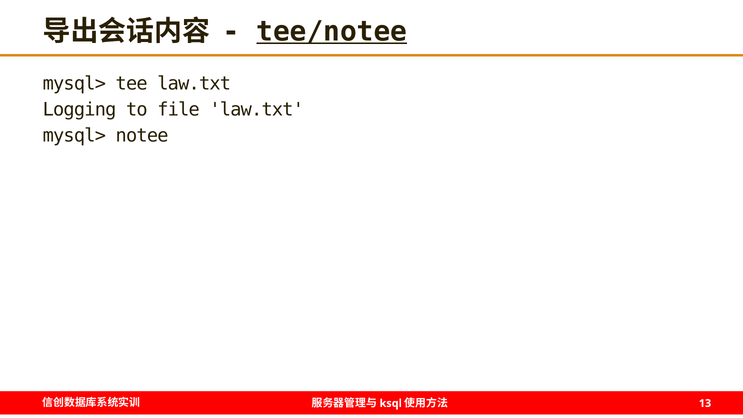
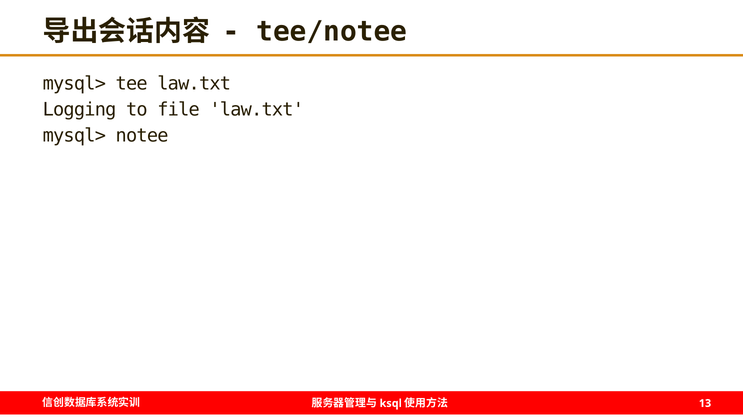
tee/notee underline: present -> none (332, 31)
